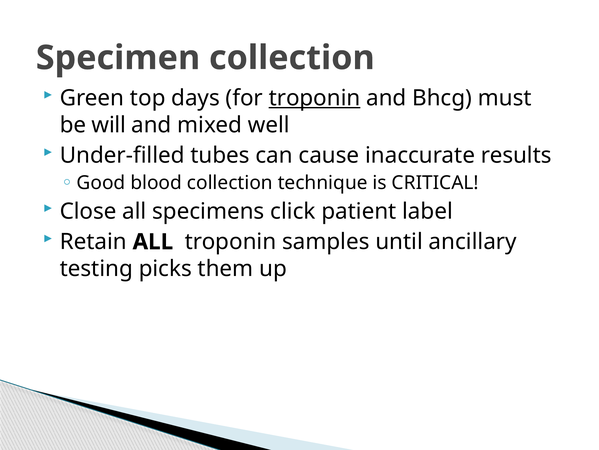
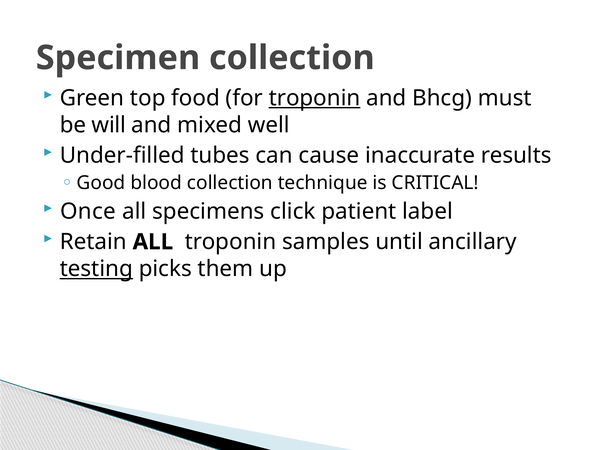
days: days -> food (196, 98)
Close: Close -> Once (88, 211)
testing underline: none -> present (96, 268)
